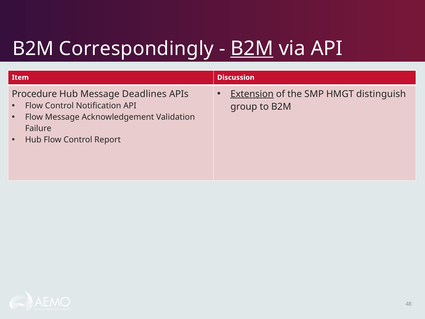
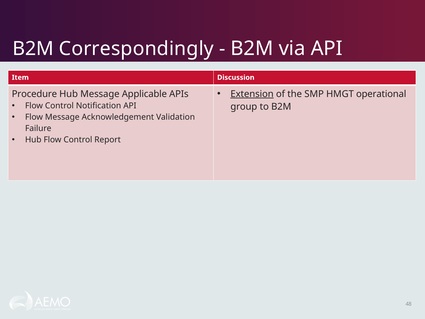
B2M underline: present -> none (252, 48)
distinguish: distinguish -> operational (381, 94)
Deadlines: Deadlines -> Applicable (144, 94)
